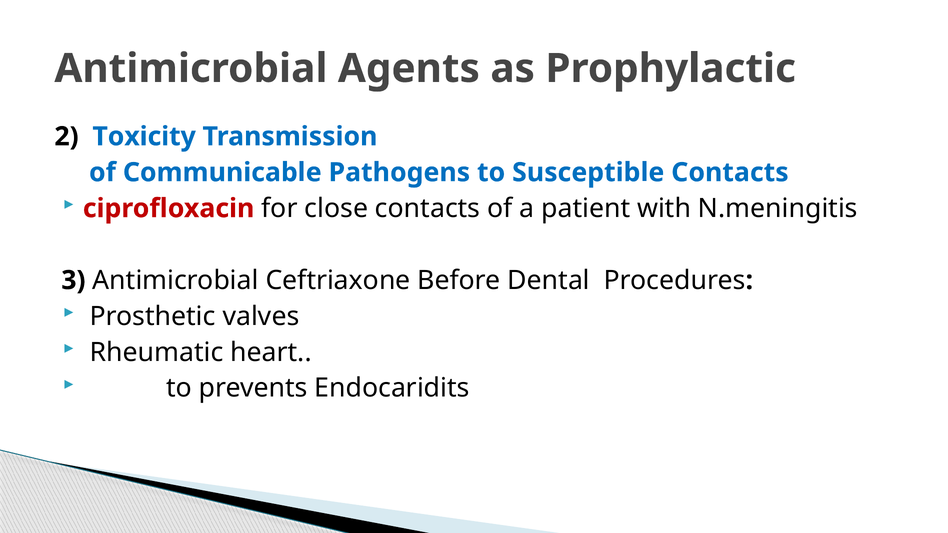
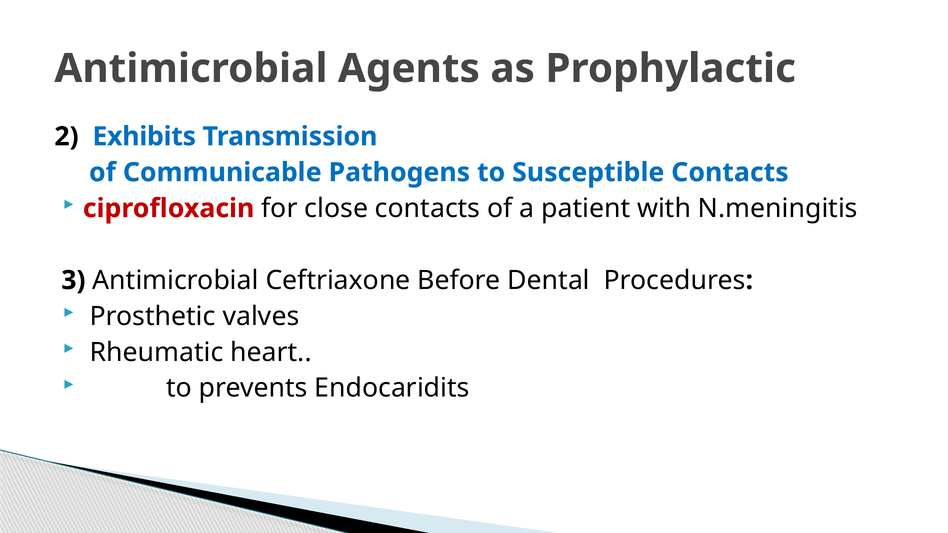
Toxicity: Toxicity -> Exhibits (144, 137)
